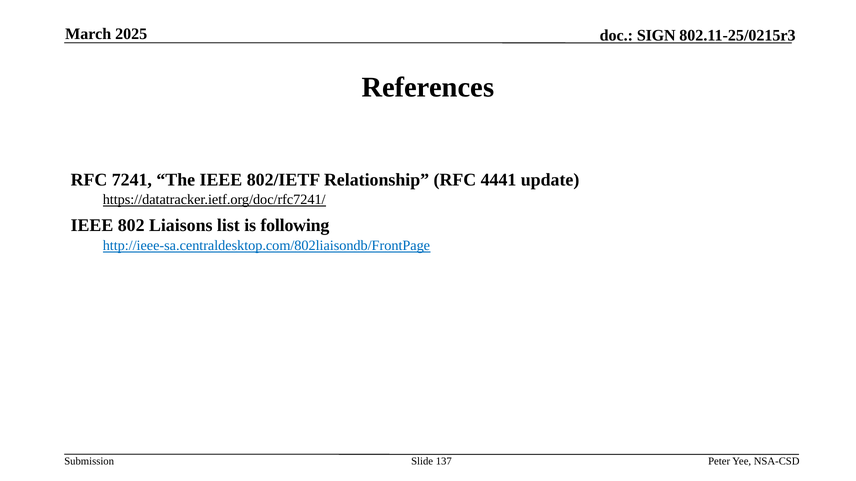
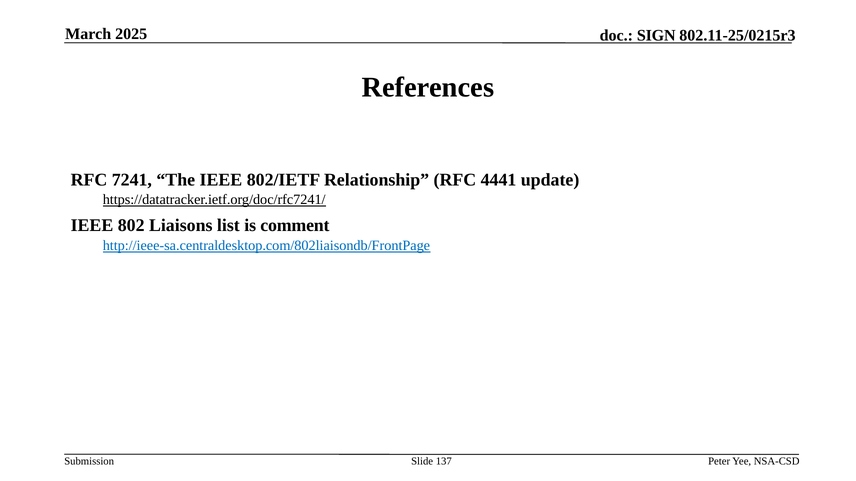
following: following -> comment (295, 226)
